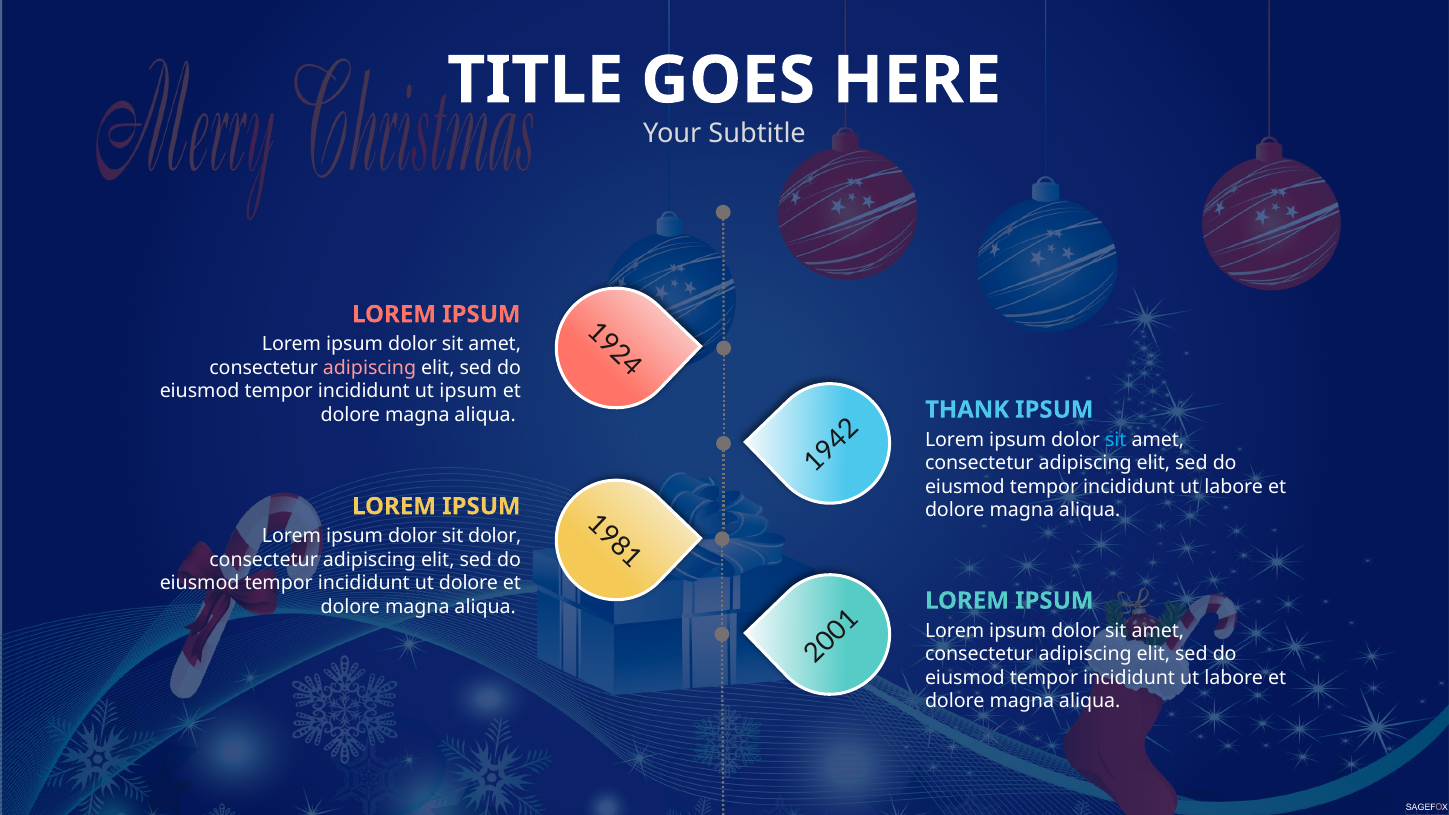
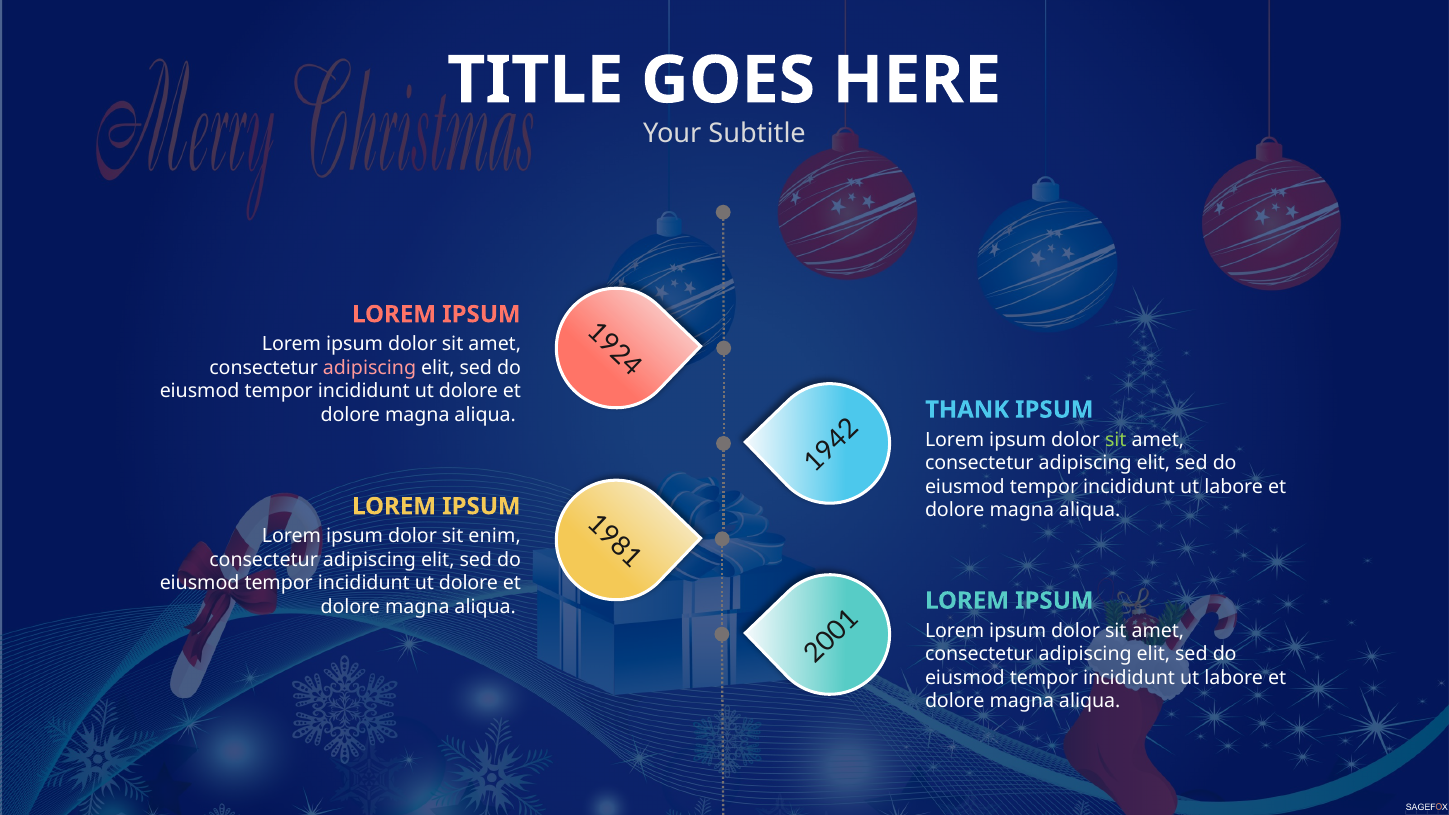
ipsum: ipsum -> dolore (469, 391)
sit colour: light blue -> light green (1116, 440)
sit dolor: dolor -> enim (495, 536)
